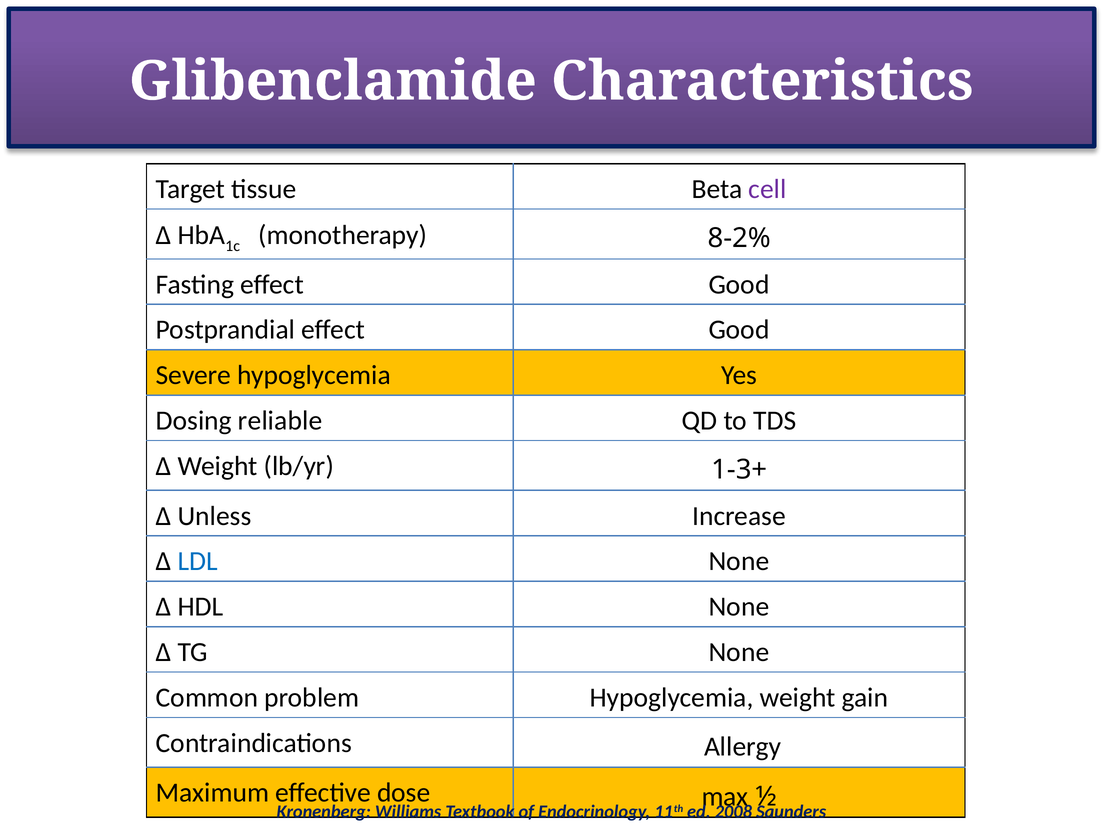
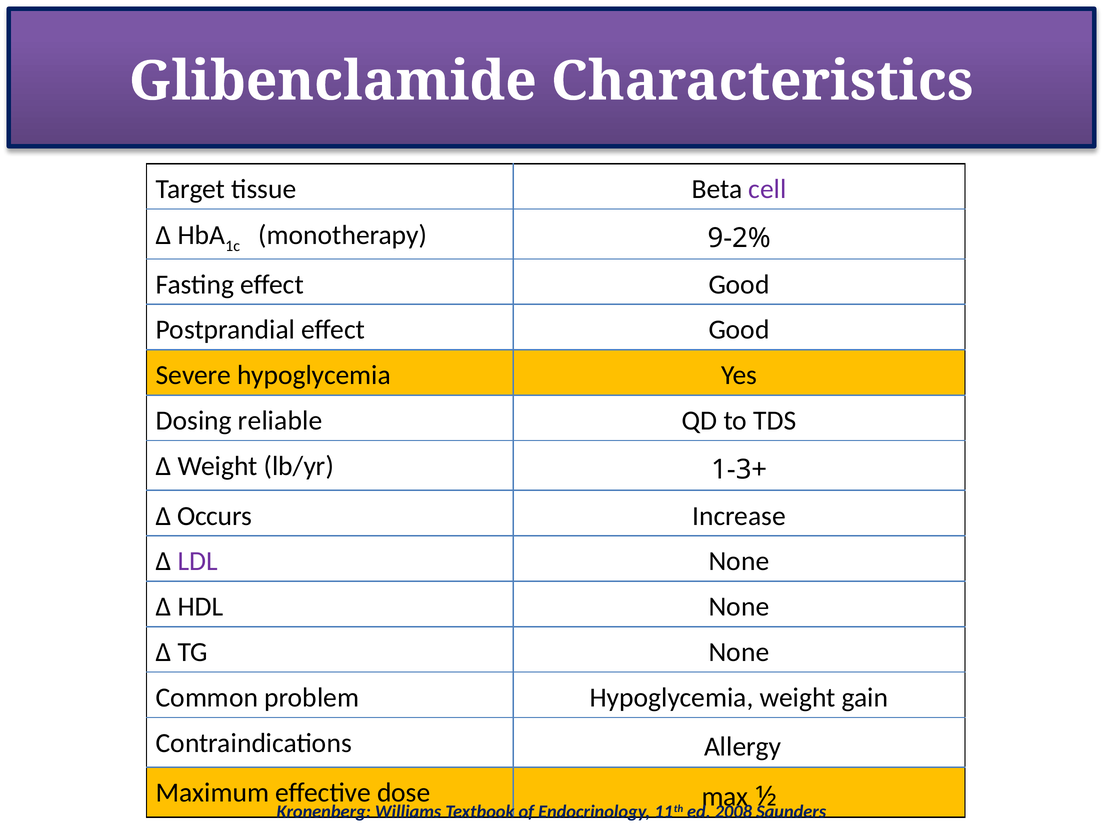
8-2%: 8-2% -> 9-2% (739, 238)
Unless: Unless -> Occurs (215, 516)
LDL colour: blue -> purple (198, 562)
